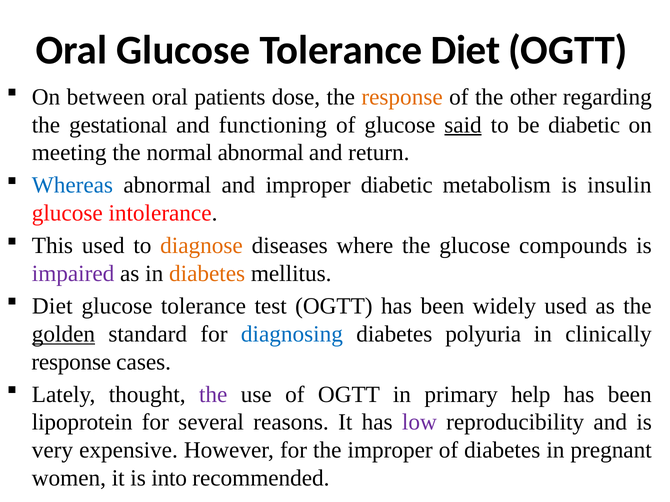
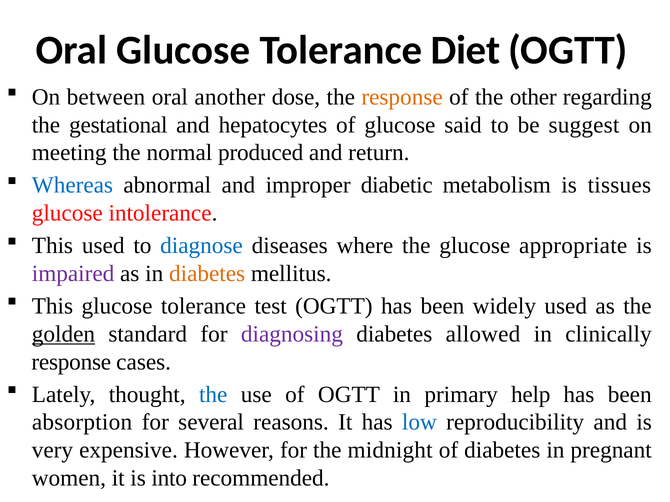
patients: patients -> another (230, 97)
functioning: functioning -> hepatocytes (273, 125)
said underline: present -> none (463, 125)
be diabetic: diabetic -> suggest (584, 125)
normal abnormal: abnormal -> produced (261, 153)
insulin: insulin -> tissues (619, 185)
diagnose colour: orange -> blue (201, 246)
compounds: compounds -> appropriate (573, 246)
Diet: Diet -> This (52, 306)
diagnosing colour: blue -> purple (292, 334)
polyuria: polyuria -> allowed (483, 334)
the colour: purple -> blue (213, 395)
lipoprotein: lipoprotein -> absorption (82, 423)
low colour: purple -> blue (419, 423)
the improper: improper -> midnight (390, 451)
